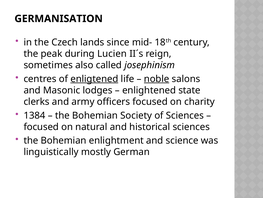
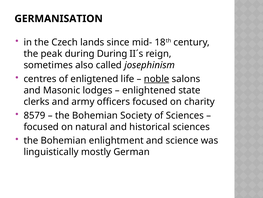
during Lucien: Lucien -> During (112, 54)
enligtened underline: present -> none (94, 79)
1384: 1384 -> 8579 (34, 115)
